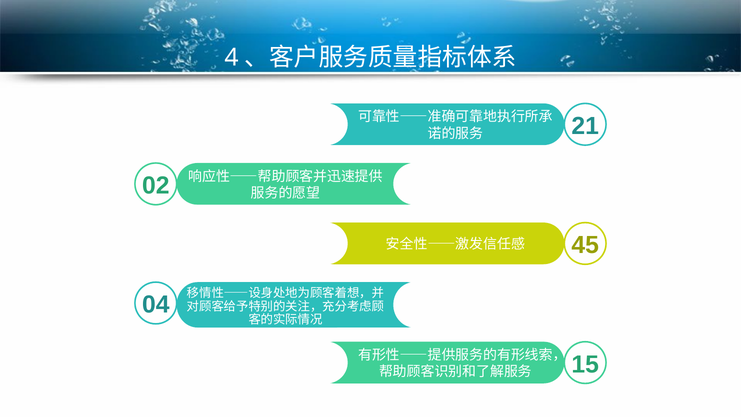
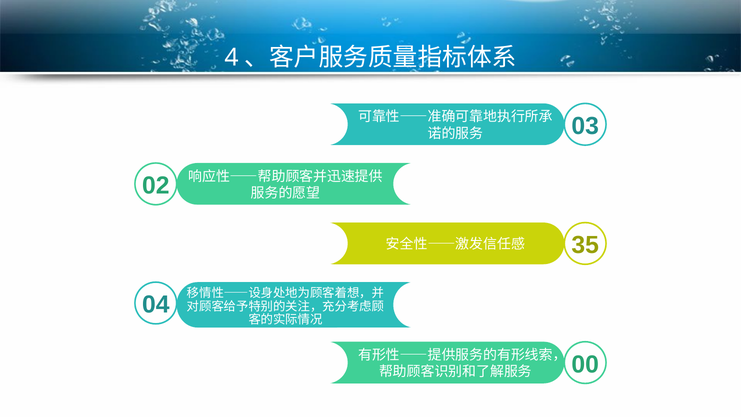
21: 21 -> 03 (585, 126)
45: 45 -> 35 (585, 245)
15: 15 -> 00 (585, 364)
